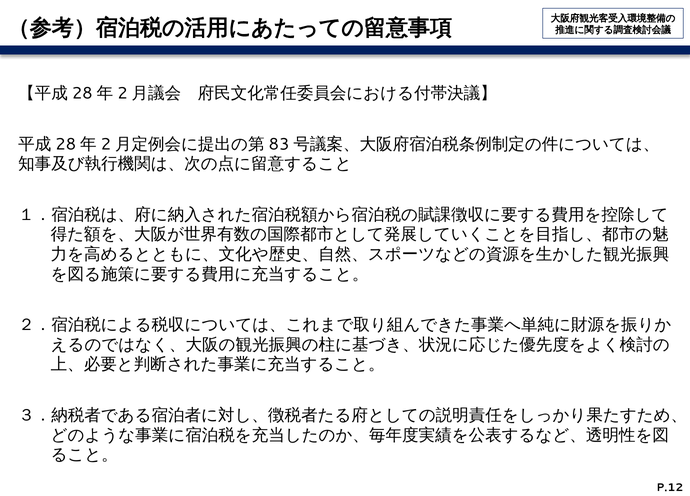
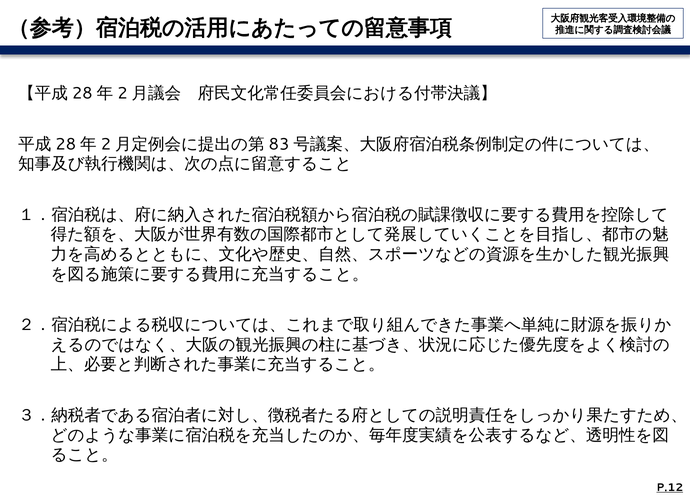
P.12 underline: none -> present (670, 488)
